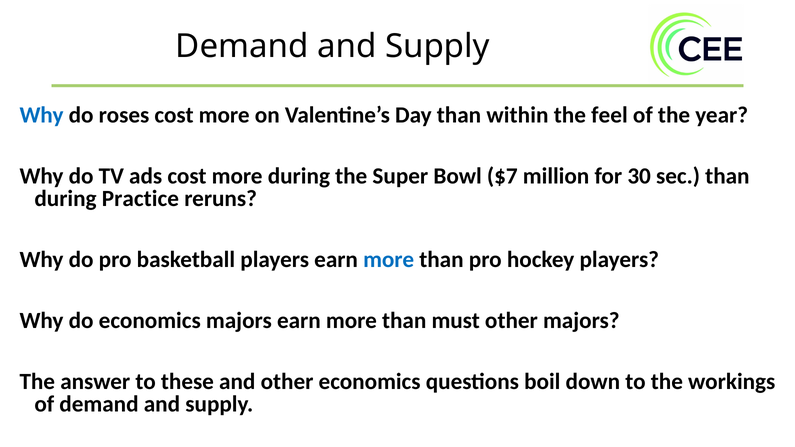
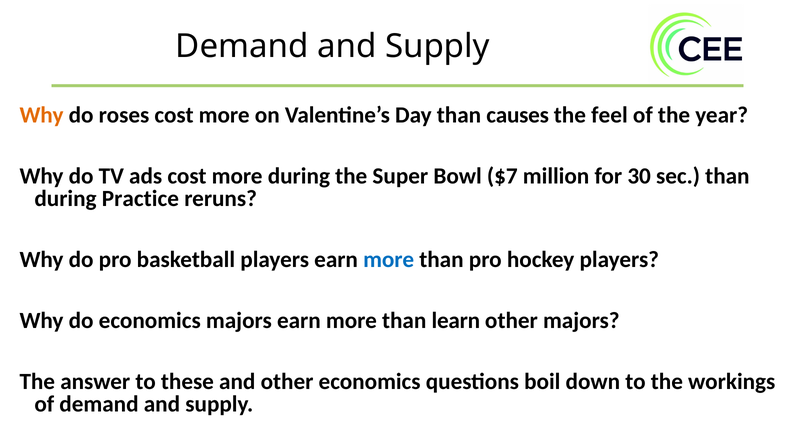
Why colour: blue -> orange (42, 115)
within: within -> causes (518, 115)
must: must -> learn (456, 321)
